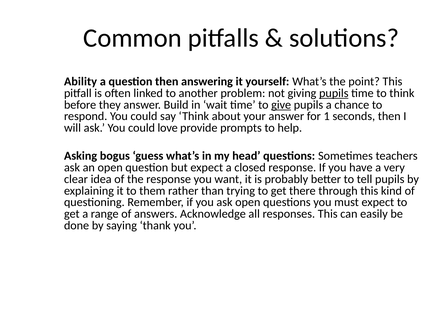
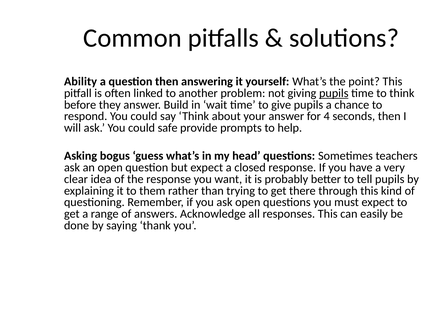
give underline: present -> none (281, 105)
1: 1 -> 4 (327, 116)
love: love -> safe (168, 128)
